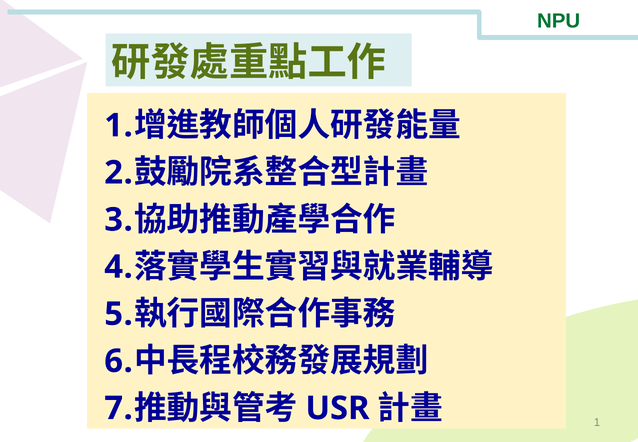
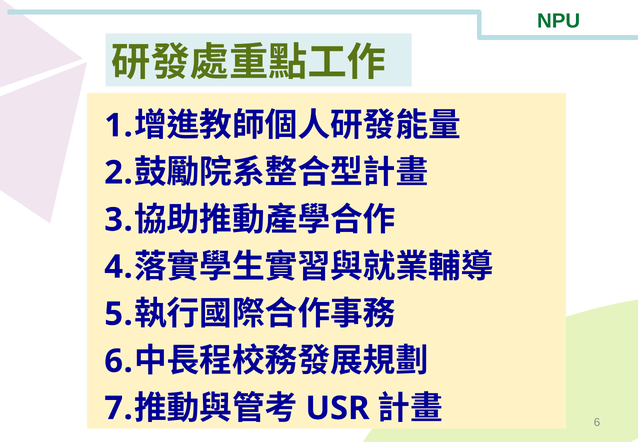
1: 1 -> 6 (597, 422)
